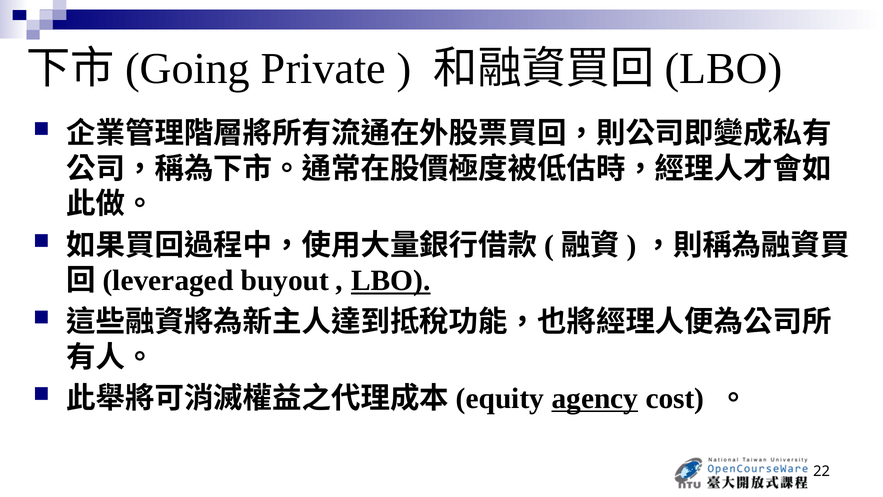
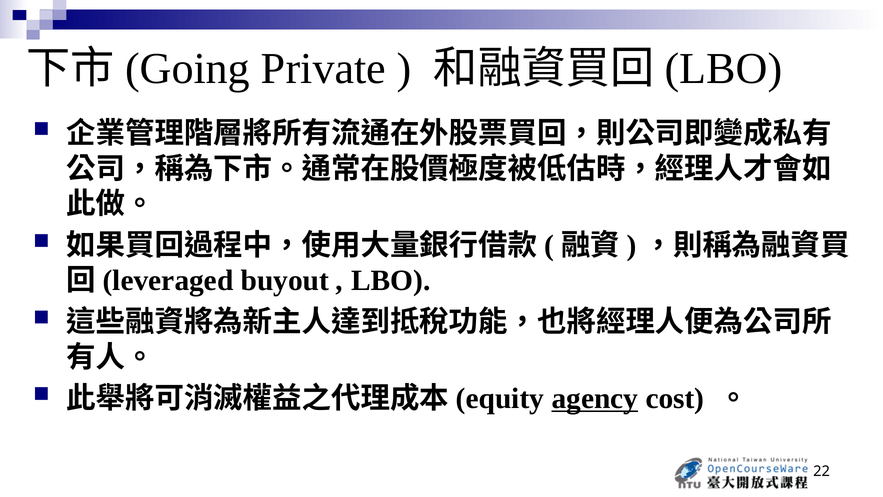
LBO underline: present -> none (391, 281)
